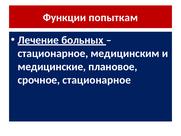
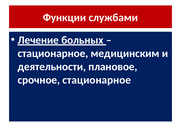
попыткам: попыткам -> службами (113, 18)
медицинские: медицинские -> деятельности (52, 67)
